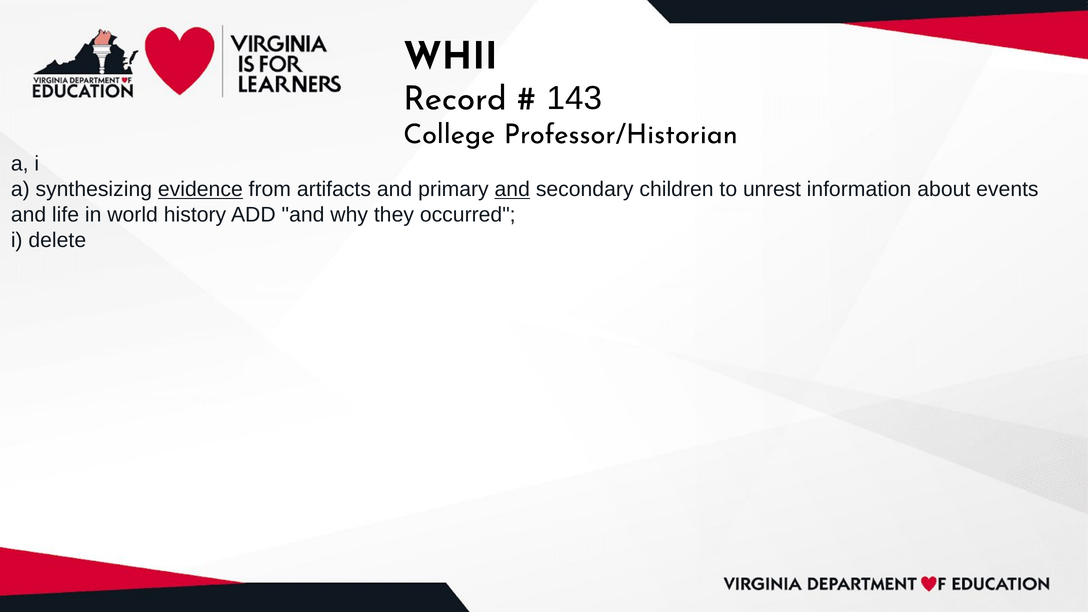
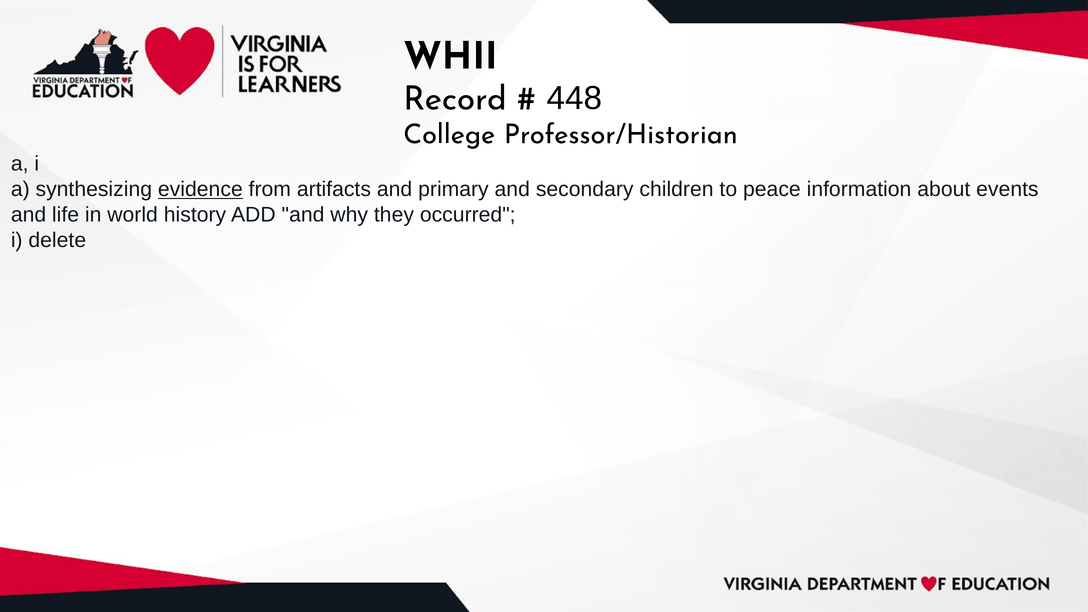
143: 143 -> 448 (575, 98)
and underline: present -> none (512, 189)
unrest: unrest -> peace (772, 189)
